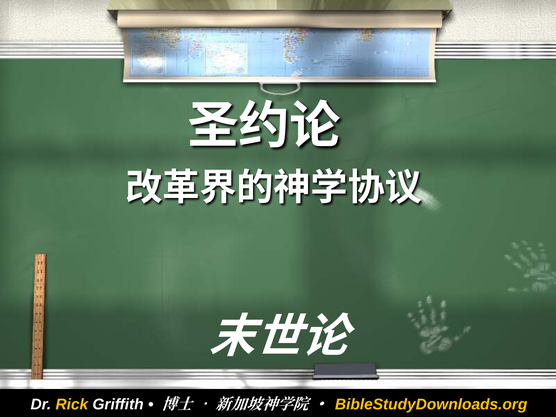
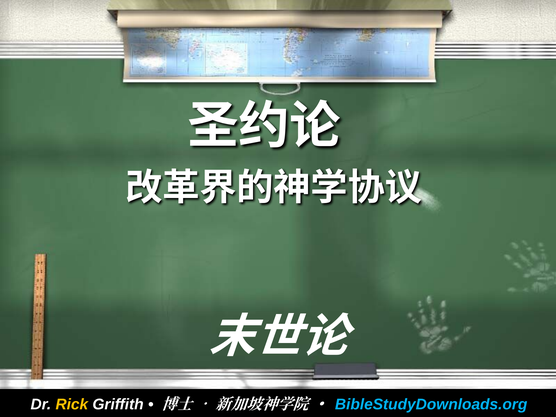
BibleStudyDownloads.org colour: yellow -> light blue (431, 405)
